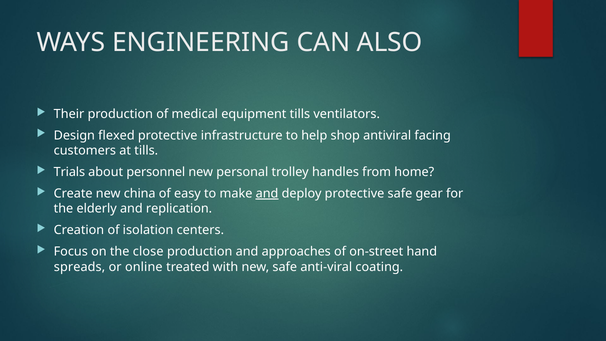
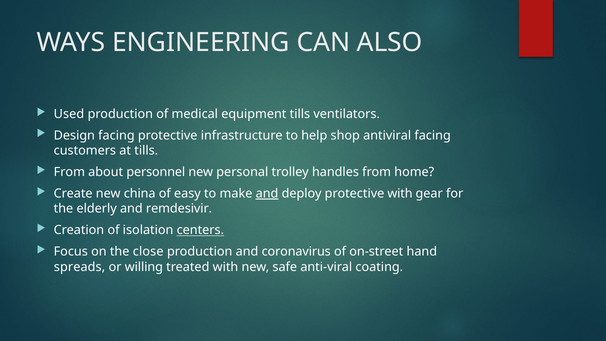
Their: Their -> Used (69, 114)
Design flexed: flexed -> facing (116, 135)
Trials: Trials -> From (69, 172)
protective safe: safe -> with (400, 194)
replication: replication -> remdesivir (179, 209)
centers underline: none -> present (200, 230)
approaches: approaches -> coronavirus (296, 252)
online: online -> willing (144, 267)
